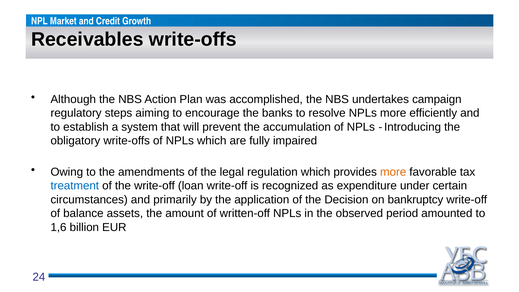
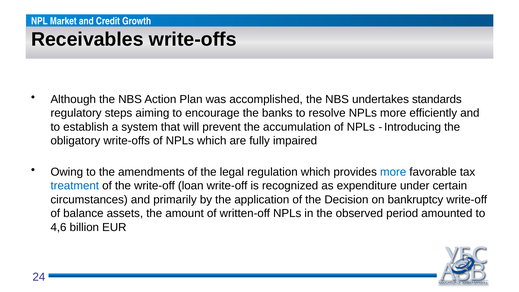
campaign: campaign -> standards (437, 99)
more colour: orange -> blue (393, 172)
1,6: 1,6 -> 4,6 (58, 227)
